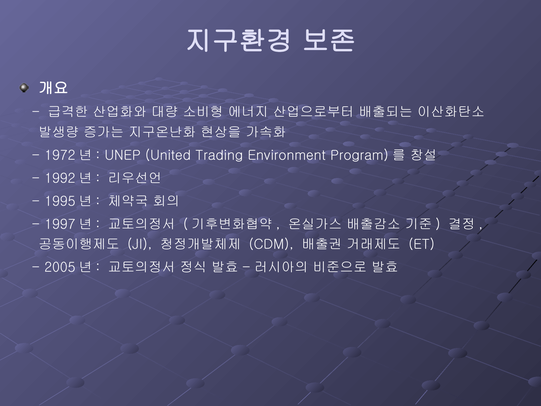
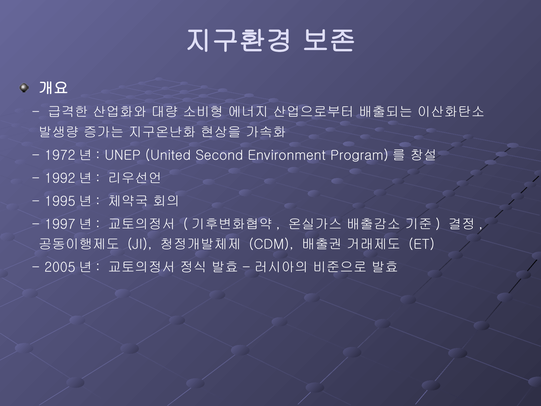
Trading: Trading -> Second (219, 155)
